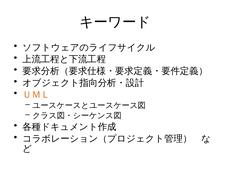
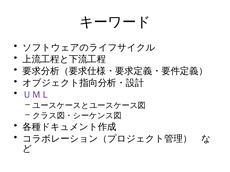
ＵＭＬ colour: orange -> purple (36, 95)
